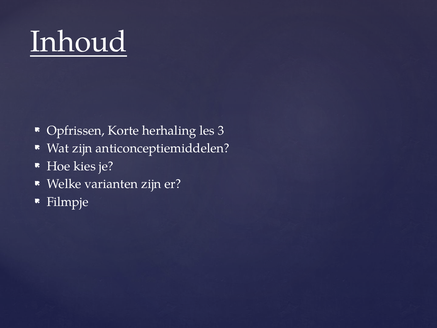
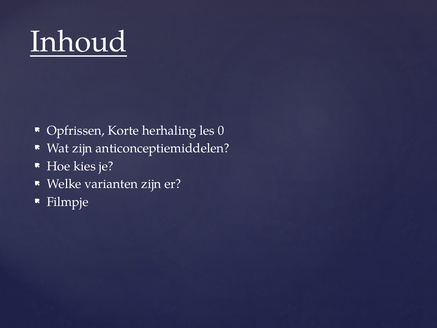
3: 3 -> 0 (221, 130)
